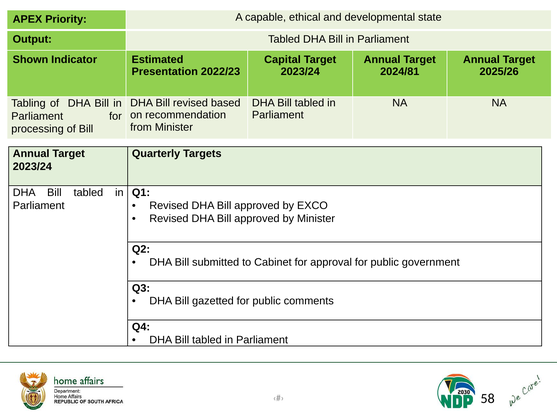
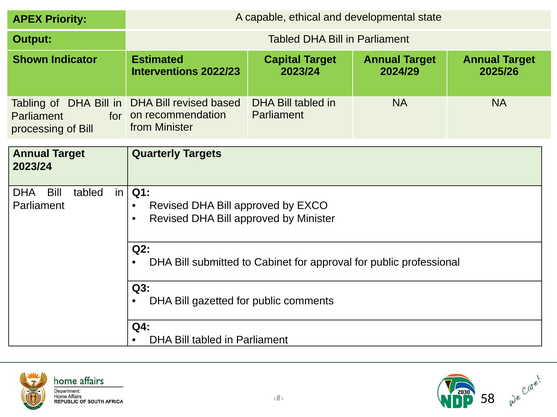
Presentation: Presentation -> Interventions (165, 72)
2024/81: 2024/81 -> 2024/29 (400, 72)
government: government -> professional (431, 263)
